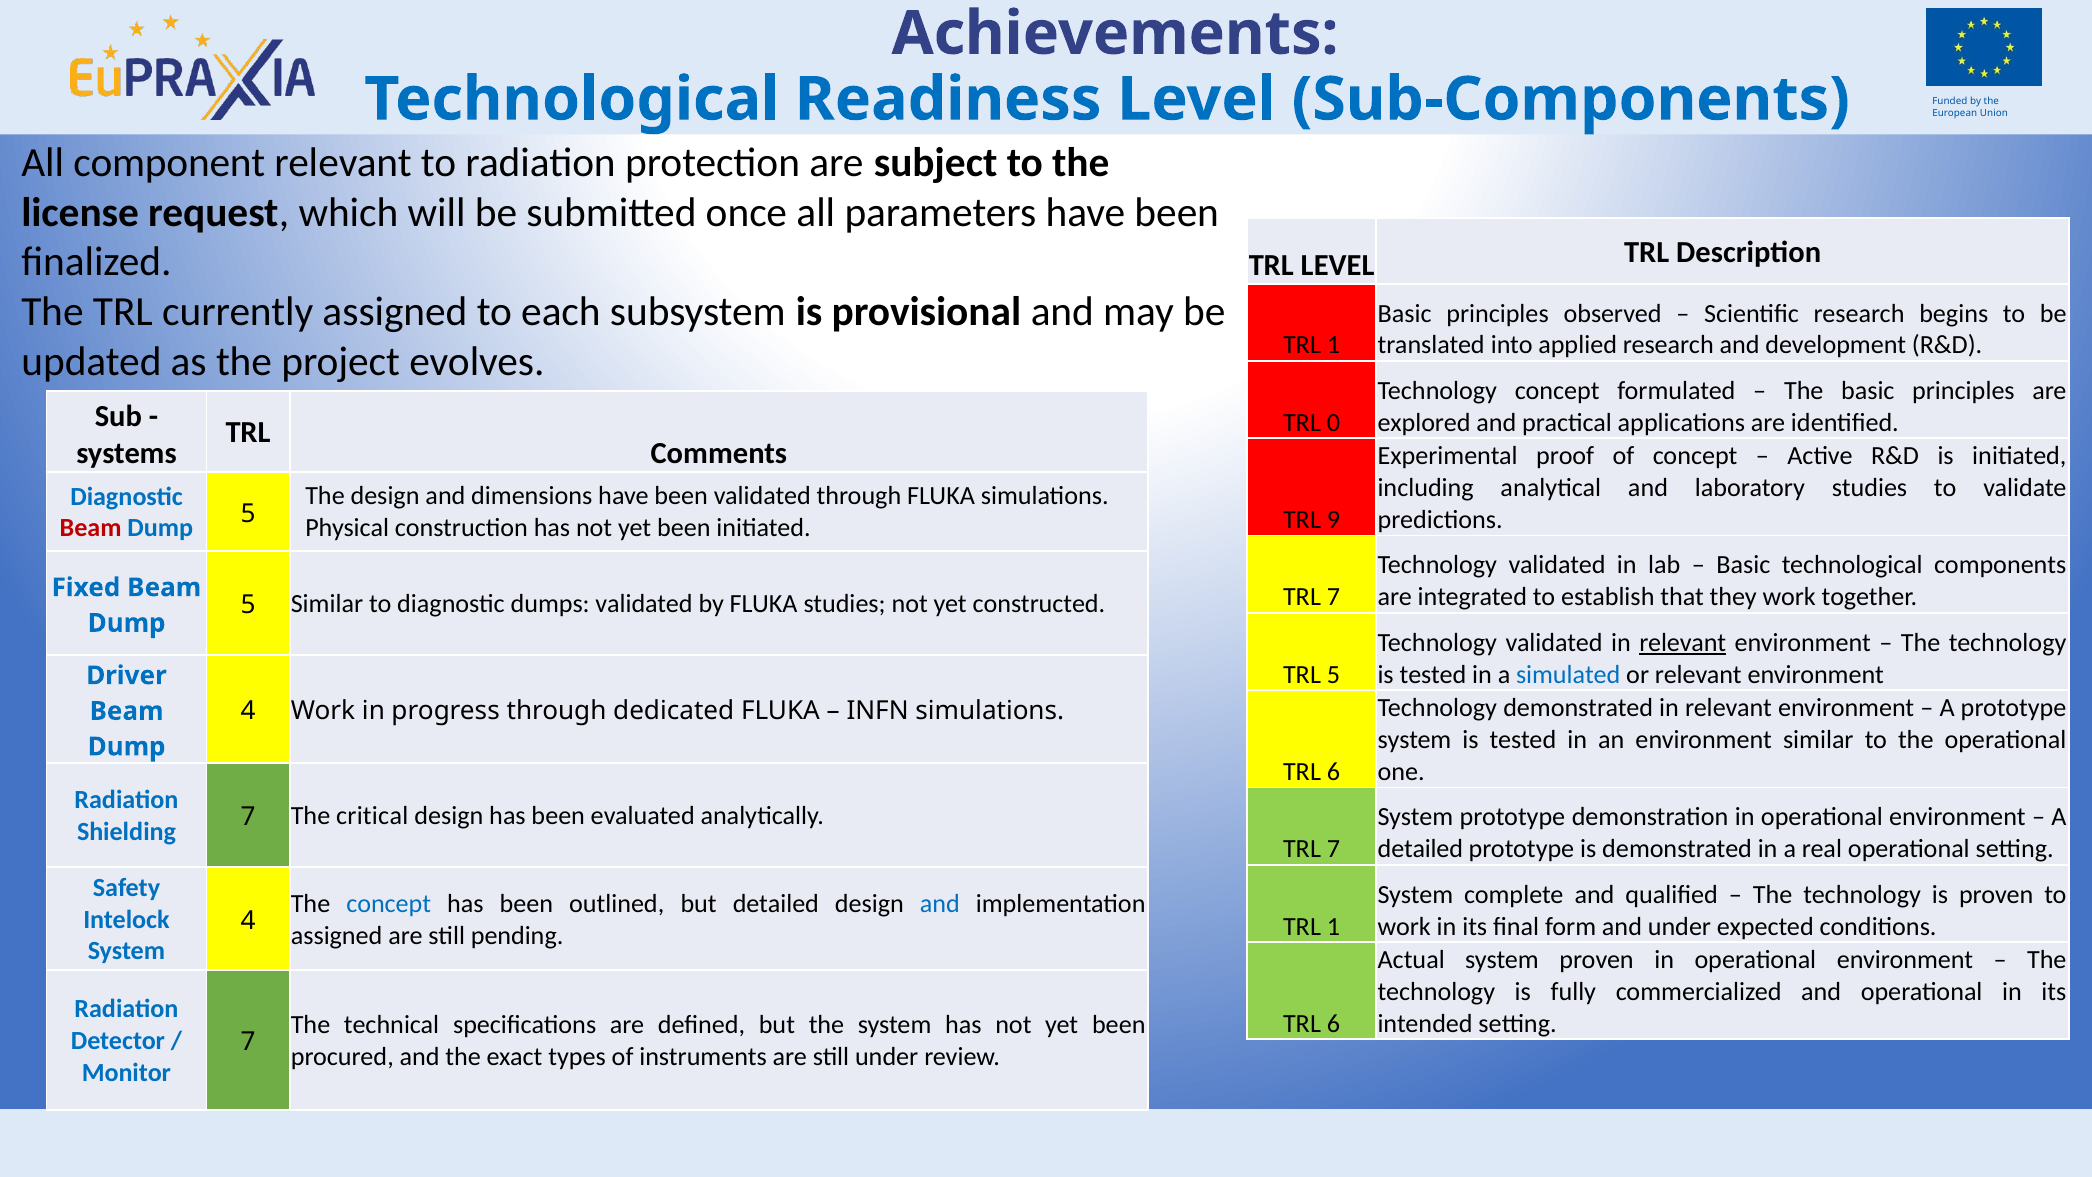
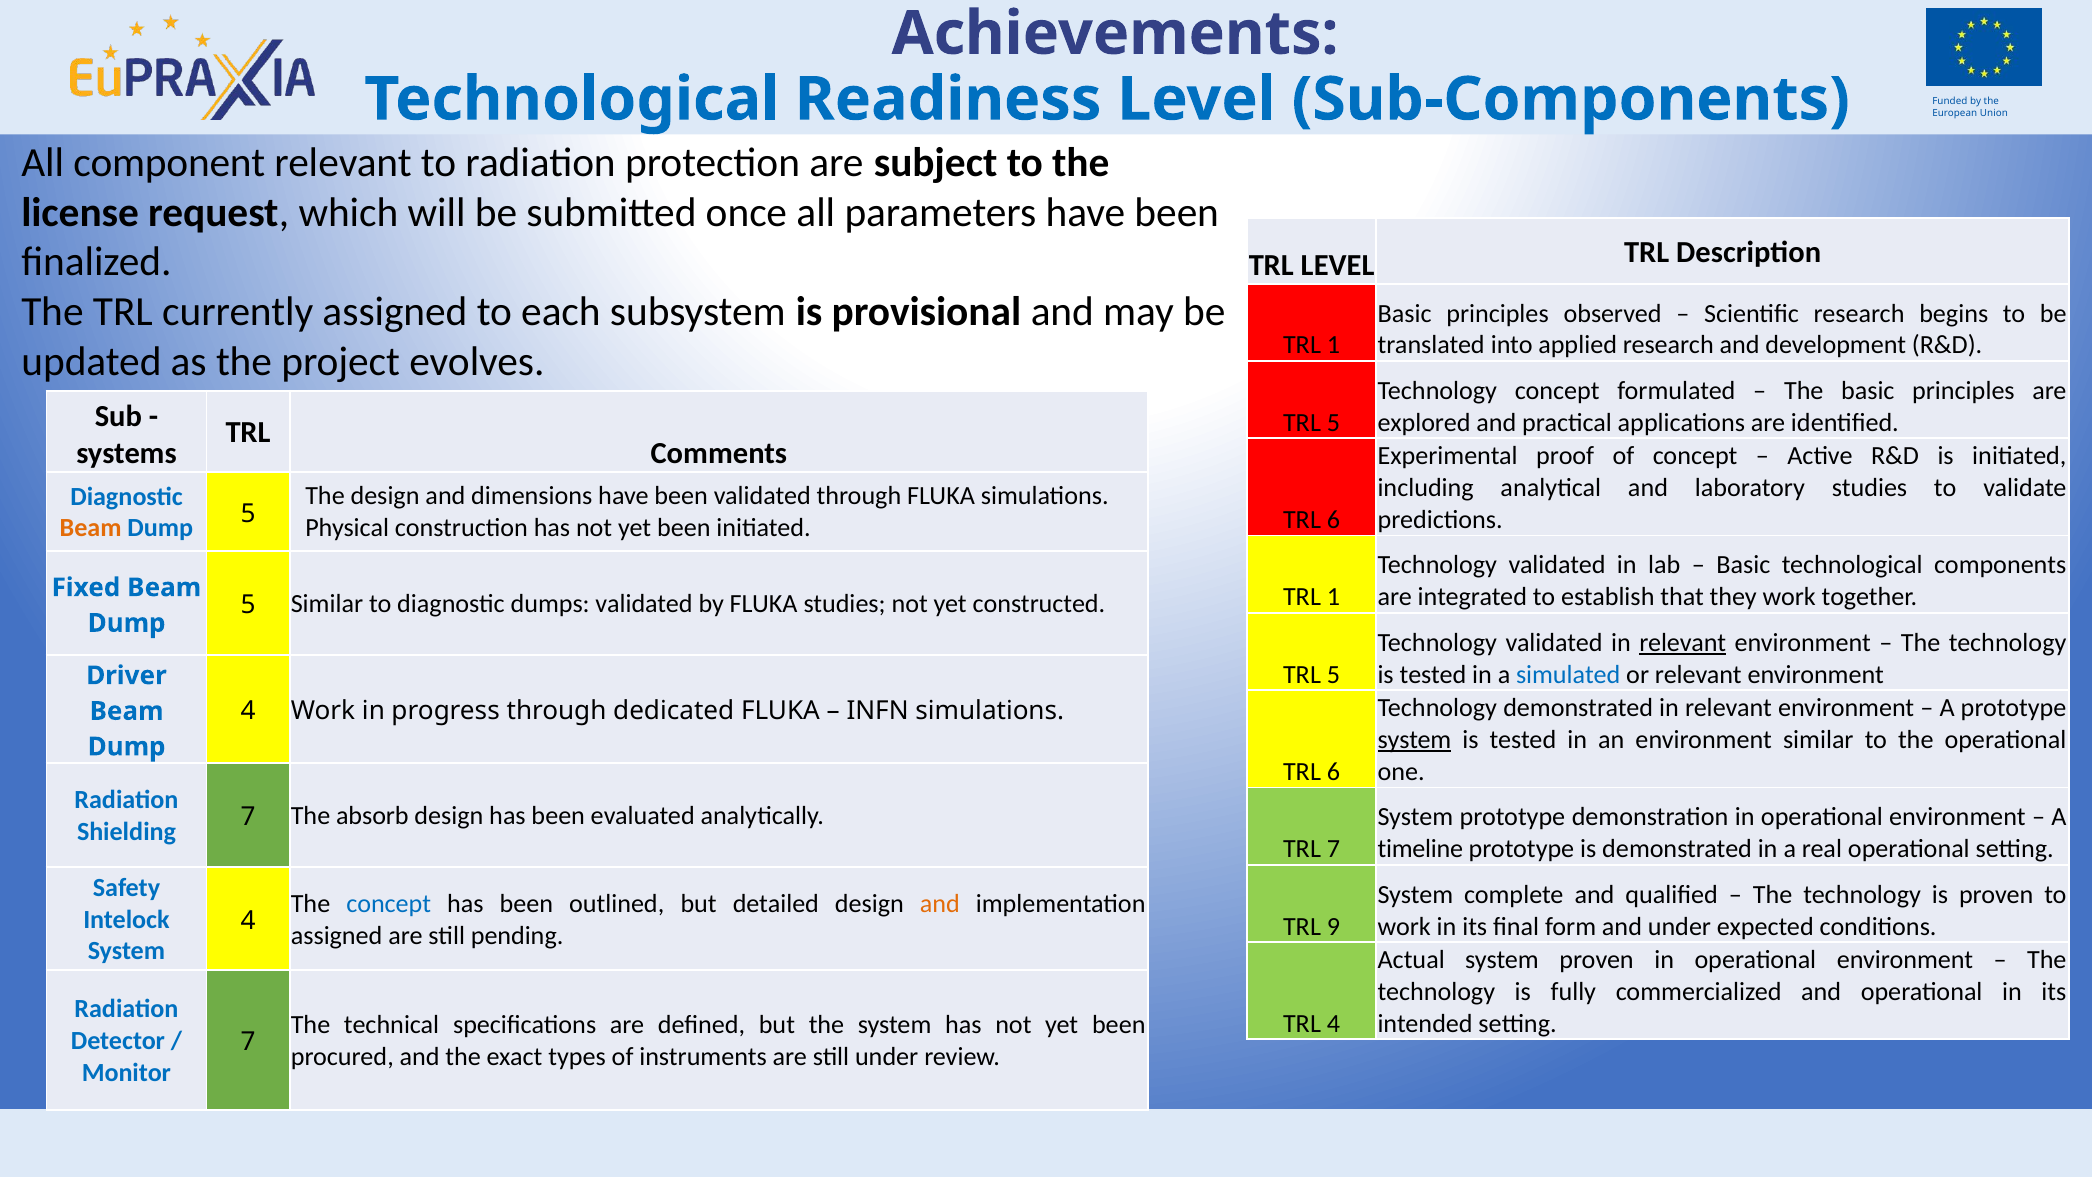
0: 0 -> 5 (1333, 423)
9: 9 -> 6 (1333, 520)
Beam colour: red -> orange (91, 528)
7: 7 -> 1 (1333, 597)
system underline: none -> present (1415, 740)
critical: critical -> absorb (372, 816)
detailed: detailed -> timeline (1420, 849)
and colour: blue -> orange (940, 903)
1: 1 -> 9 (1333, 926)
6: 6 -> 4 (1333, 1023)
